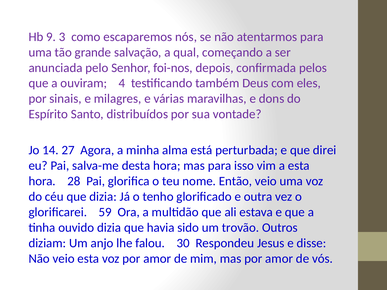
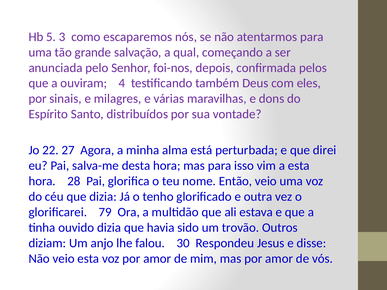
9: 9 -> 5 (51, 37)
14: 14 -> 22 (50, 150)
59: 59 -> 79 (105, 212)
